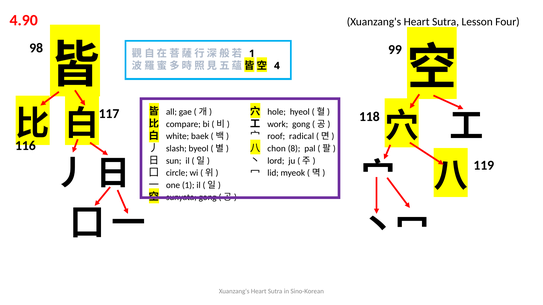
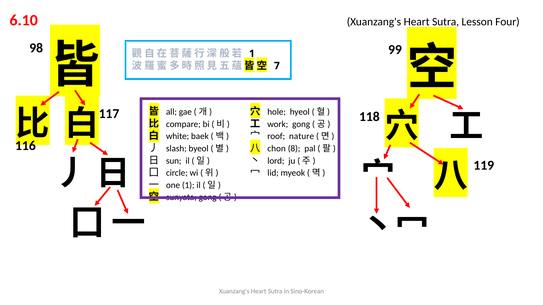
4.90: 4.90 -> 6.10 (24, 20)
4: 4 -> 7 (277, 66)
radical: radical -> nature (302, 137)
